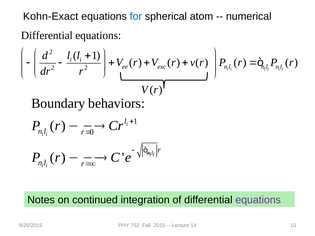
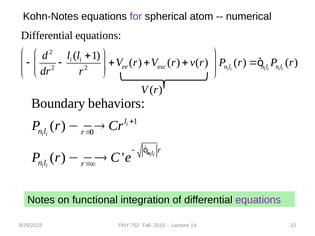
Kohn-Exact: Kohn-Exact -> Kohn-Notes (51, 16)
for colour: blue -> purple (136, 16)
continued: continued -> functional (95, 200)
